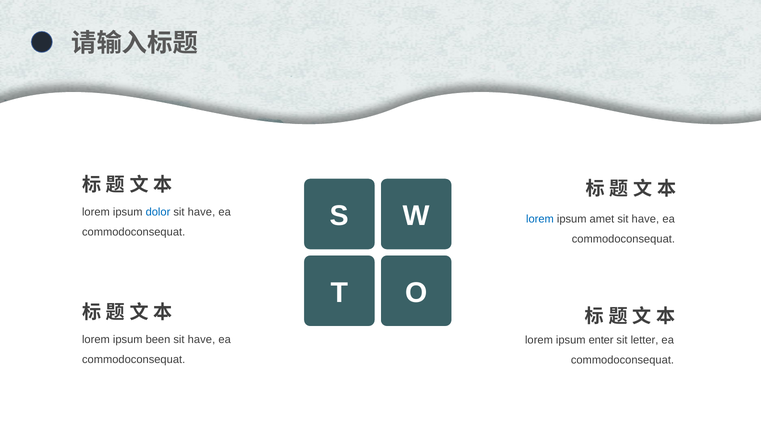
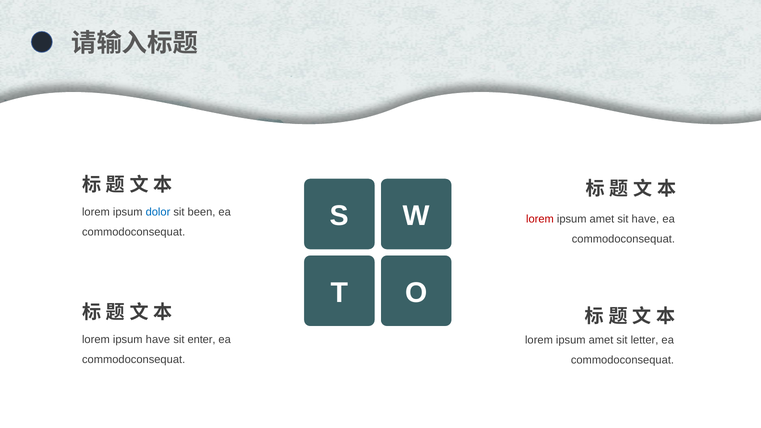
have: have -> been (201, 212)
lorem colour: blue -> red (540, 219)
ipsum been: been -> have (158, 340)
have: have -> enter (202, 340)
enter: enter -> amet (601, 340)
